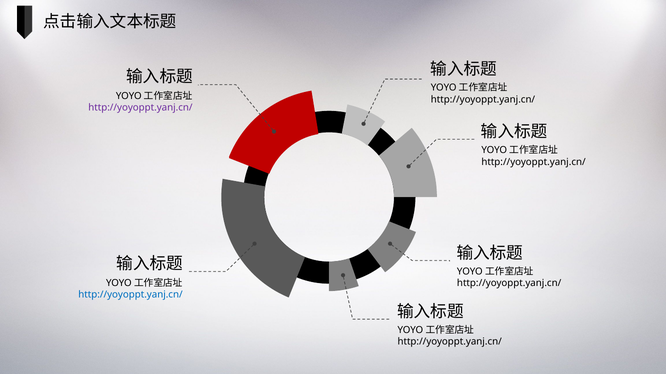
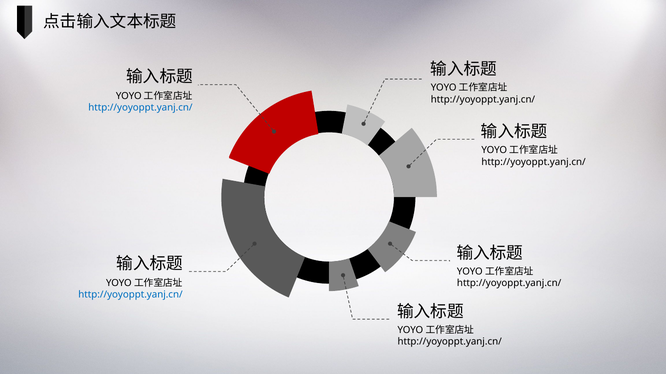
http://yoyoppt.yanj.cn/ colour: purple -> blue (140, 108)
